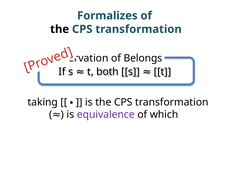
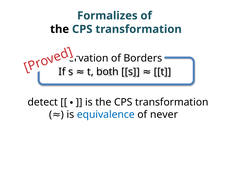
Belongs: Belongs -> Borders (143, 58)
taking: taking -> detect (43, 102)
equivalence colour: purple -> blue (106, 115)
which: which -> never (164, 115)
